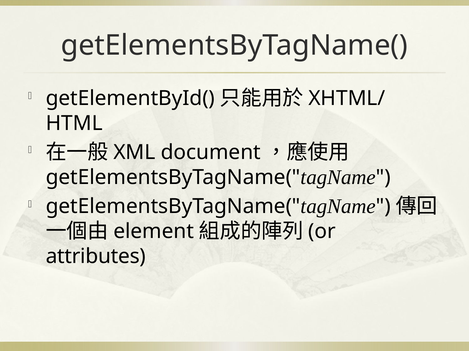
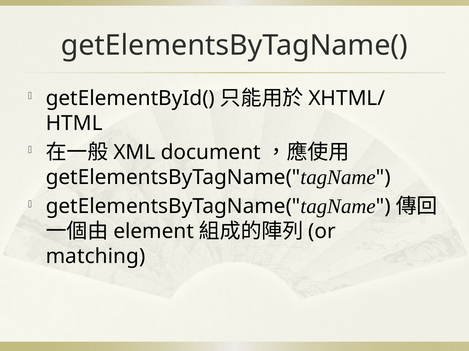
attributes: attributes -> matching (96, 257)
